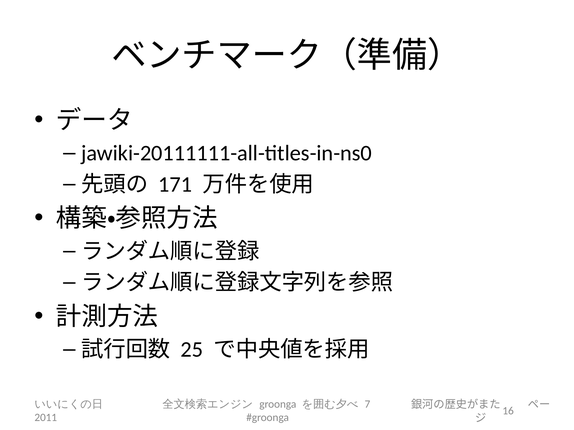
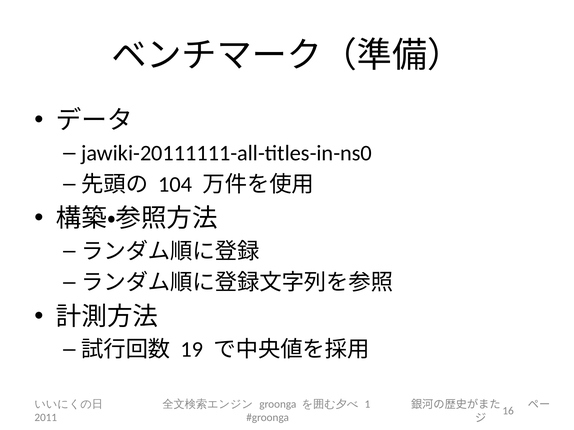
171: 171 -> 104 (175, 185)
25: 25 -> 19 (192, 350)
7: 7 -> 1 (367, 405)
